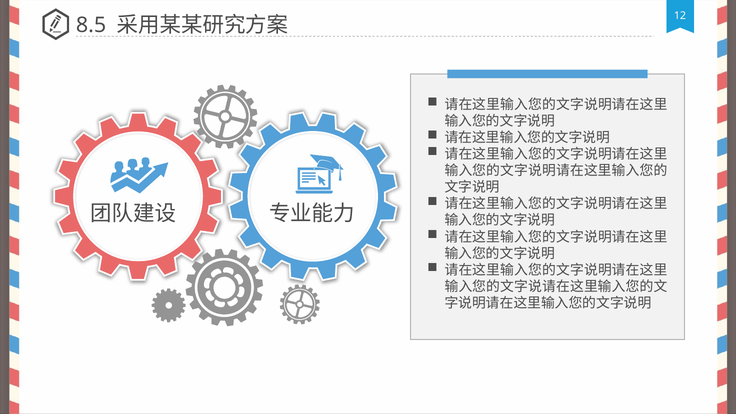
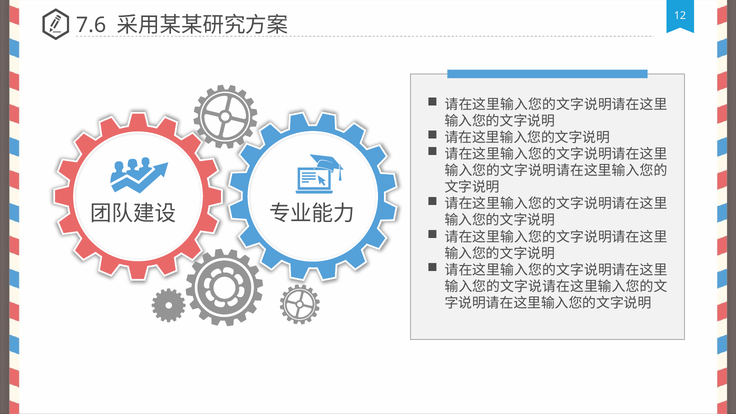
8.5: 8.5 -> 7.6 (91, 25)
